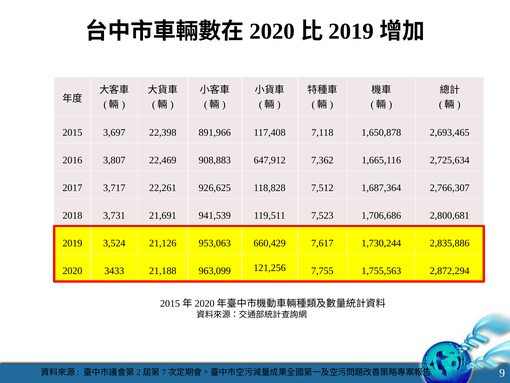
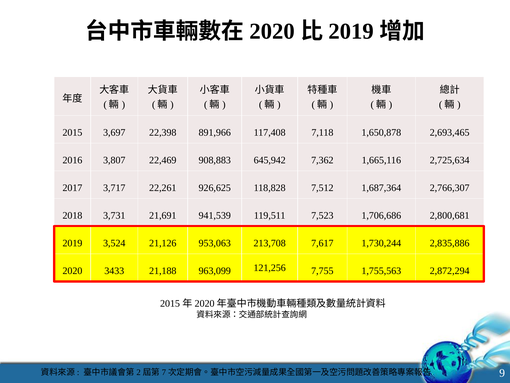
647,912: 647,912 -> 645,942 (270, 160)
660,429: 660,429 -> 213,708 (270, 243)
